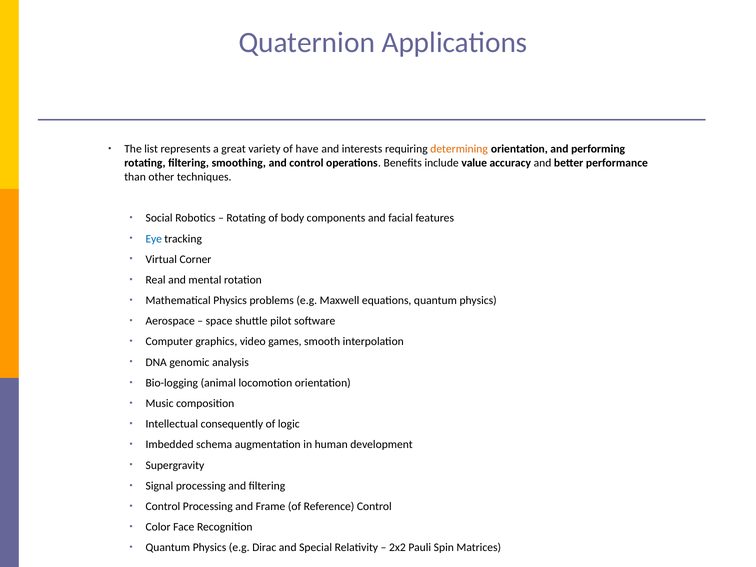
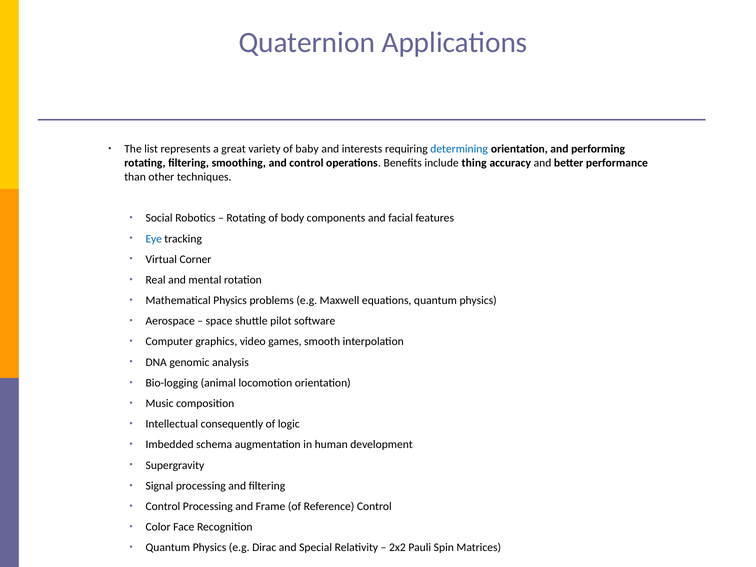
have: have -> baby (307, 149)
determining colour: orange -> blue (459, 149)
value: value -> thing (474, 163)
